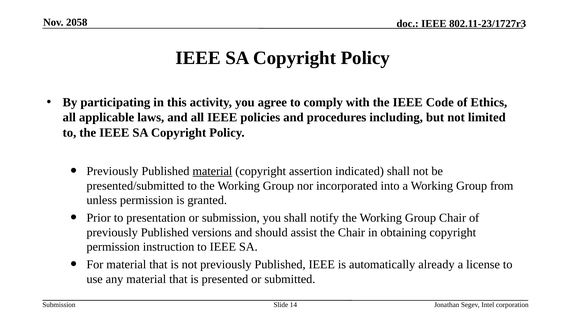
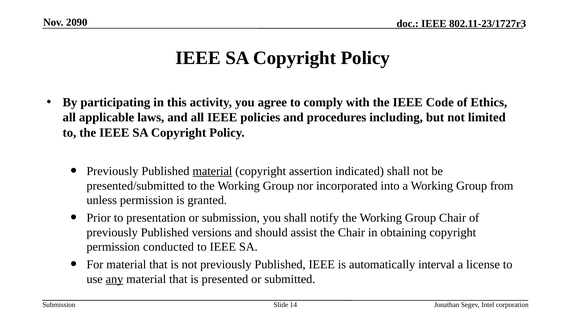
2058: 2058 -> 2090 (77, 23)
instruction: instruction -> conducted (168, 247)
already: already -> interval (437, 265)
any underline: none -> present (115, 279)
